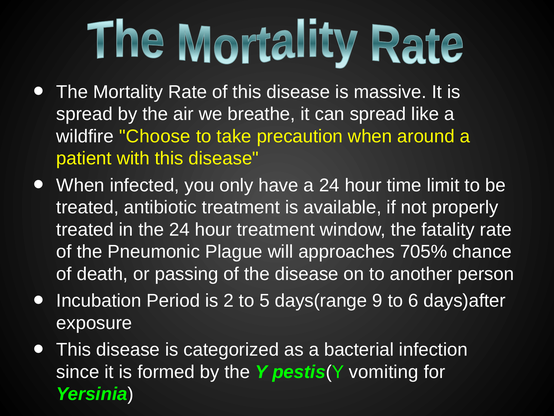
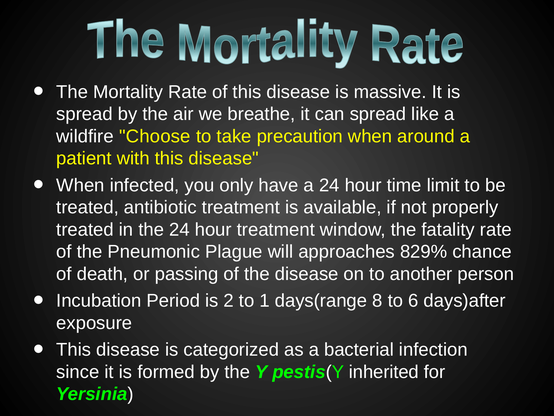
705%: 705% -> 829% (424, 252)
5: 5 -> 1 (265, 300)
9: 9 -> 8 (377, 300)
vomiting: vomiting -> inherited (384, 372)
